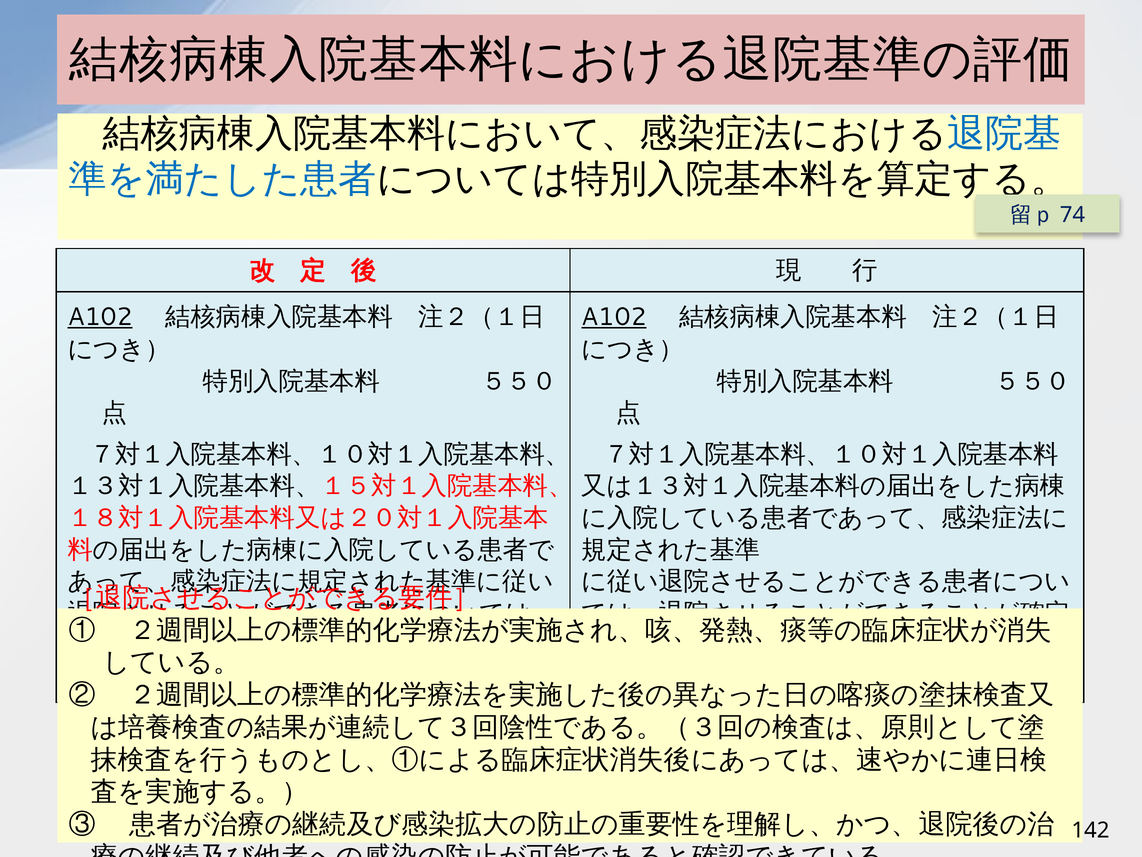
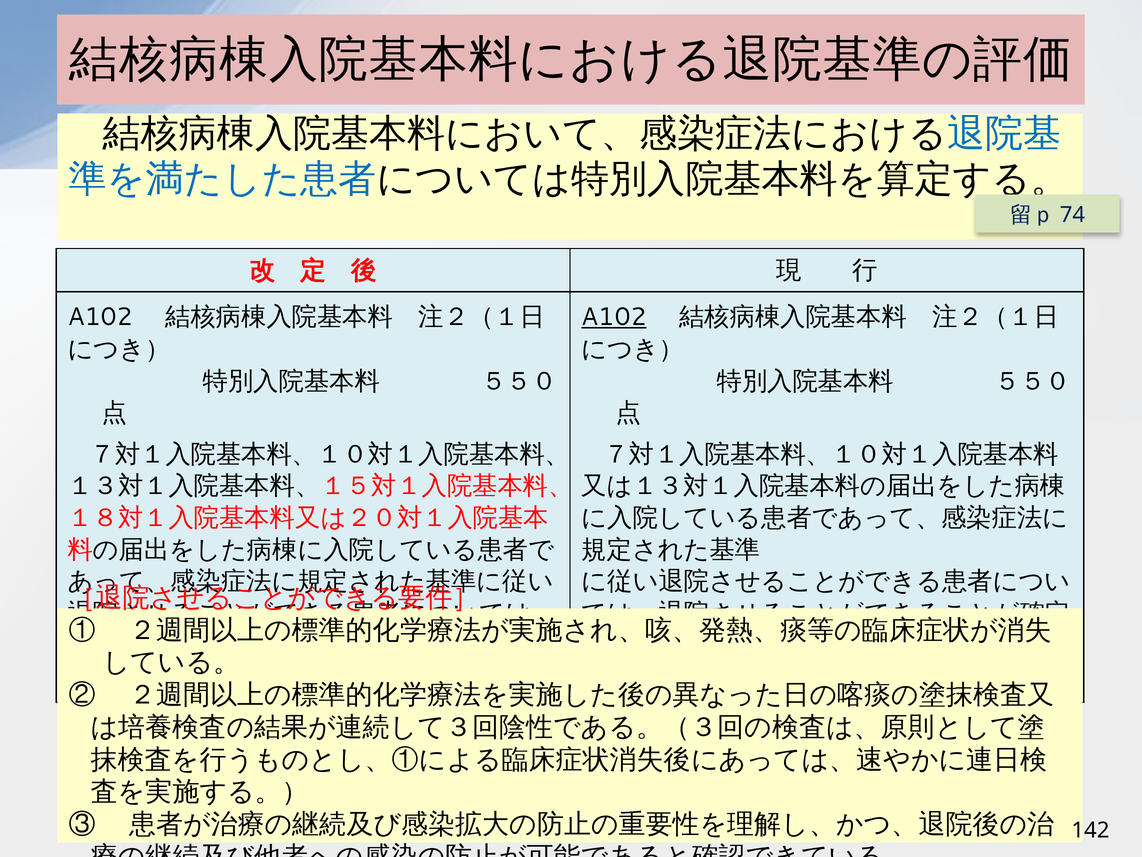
A102 underline: present -> none (100, 317)
